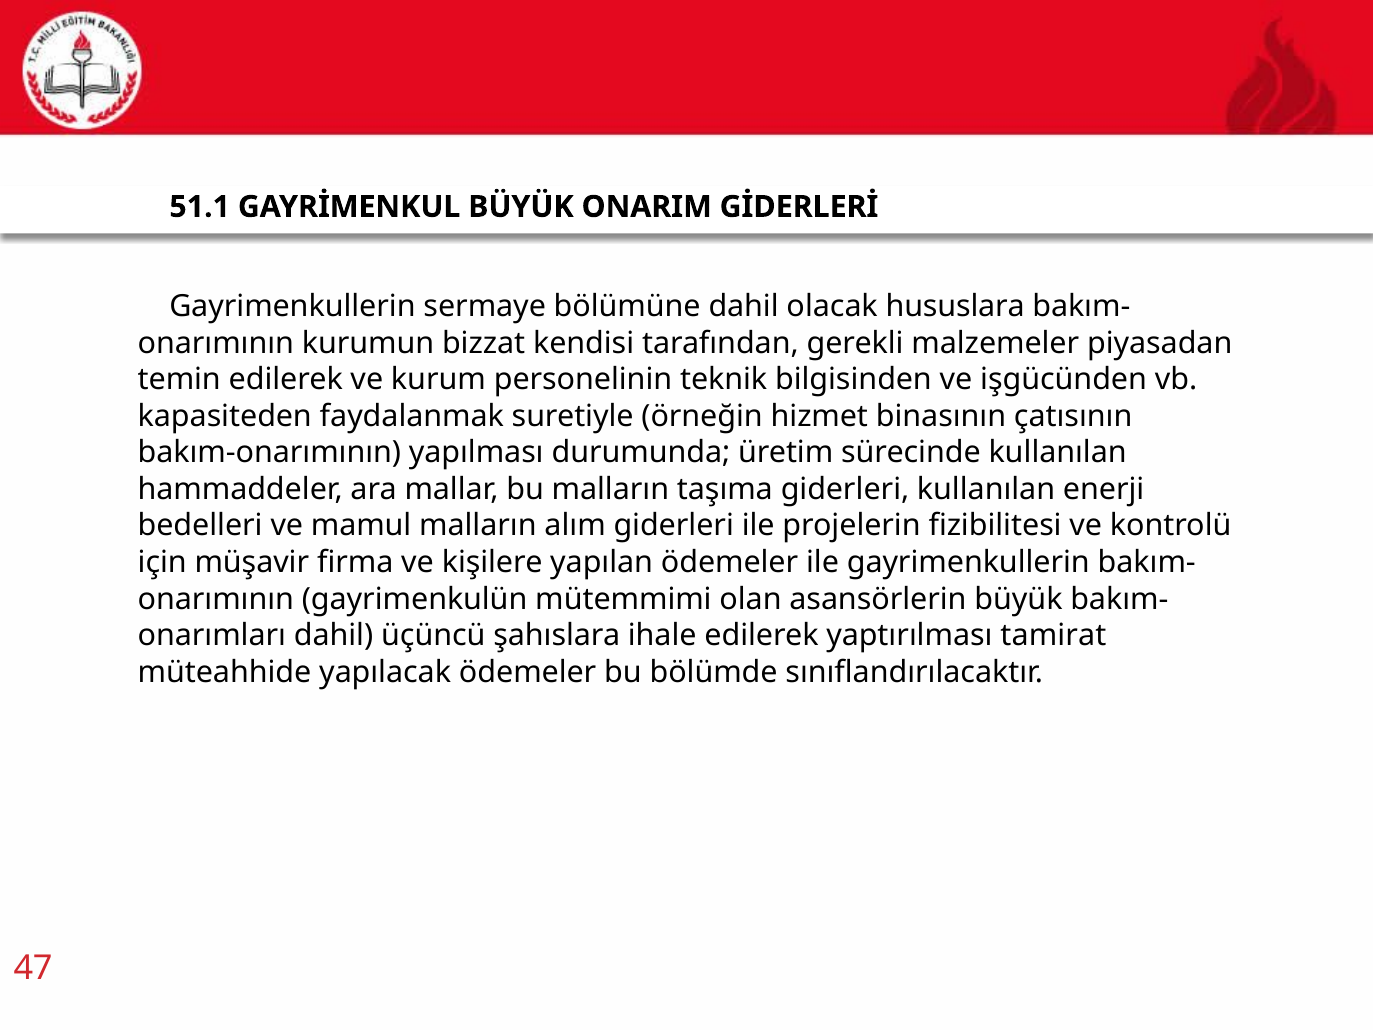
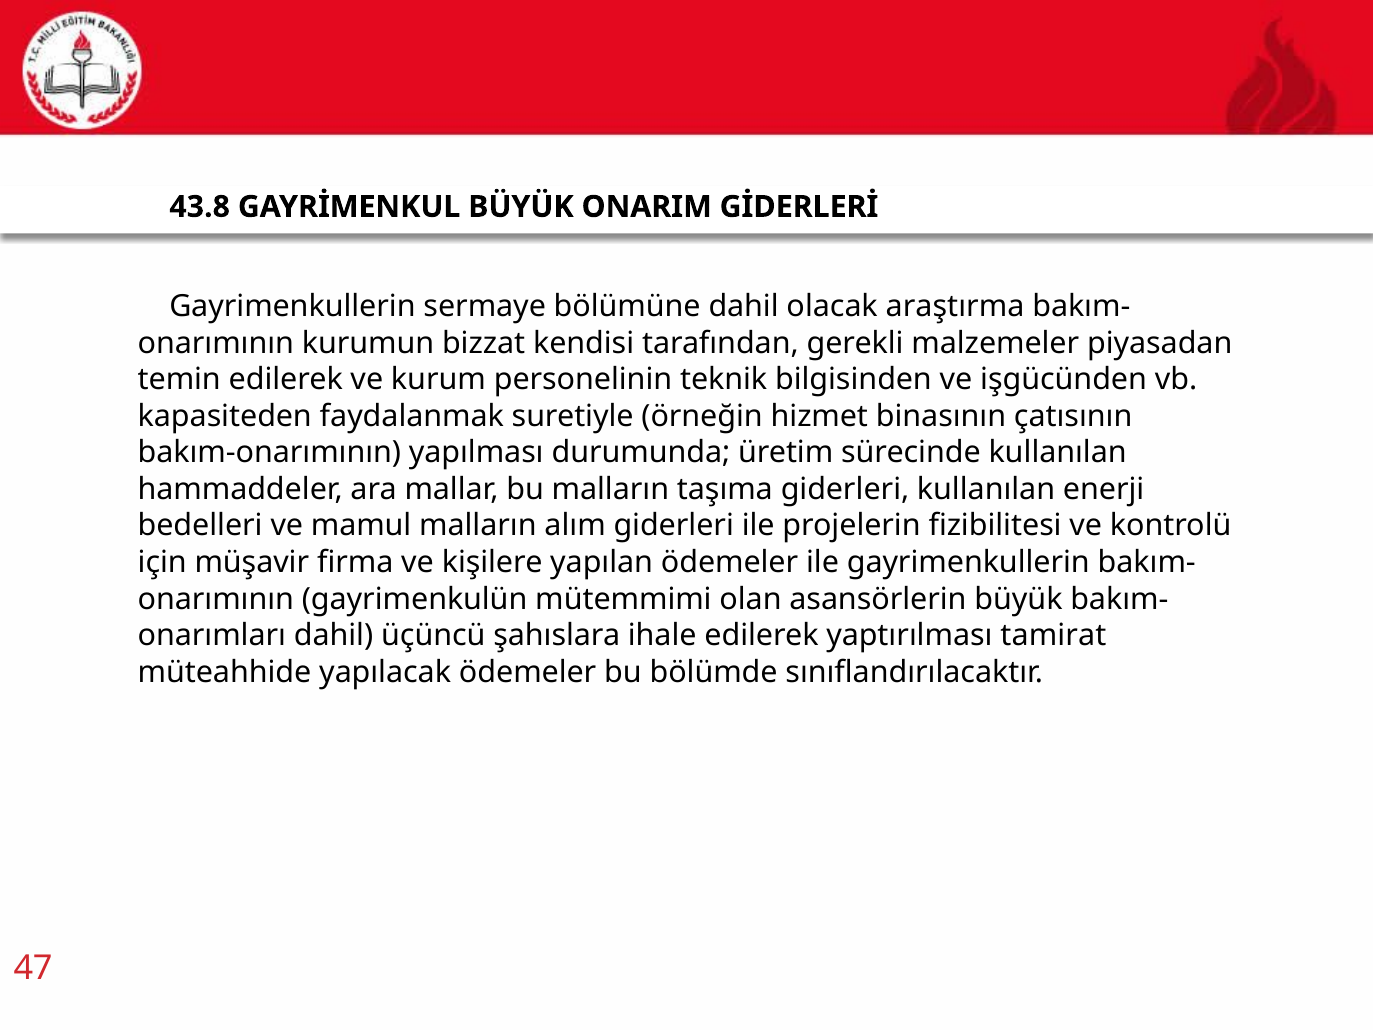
51.1: 51.1 -> 43.8 (200, 207)
hususlara: hususlara -> araştırma (955, 307)
